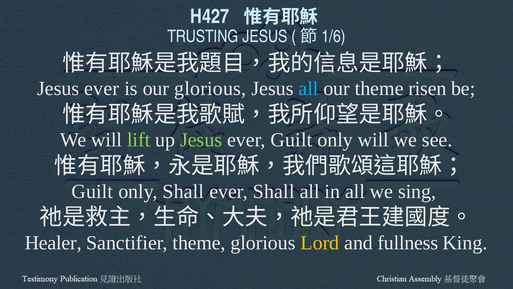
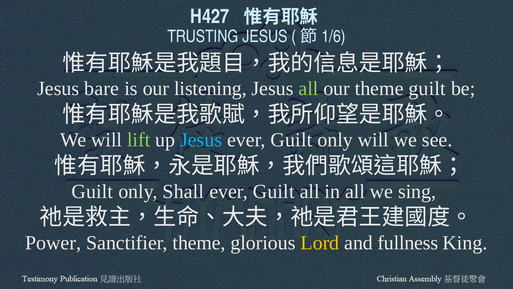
ever: ever -> bare (102, 89)
our glorious: glorious -> listening (210, 89)
all colour: light blue -> light green (308, 89)
theme risen: risen -> guilt (427, 89)
Jesus colour: light green -> light blue (201, 140)
Shall: Shall -> Guilt (274, 191)
Healer: Healer -> Power (53, 243)
